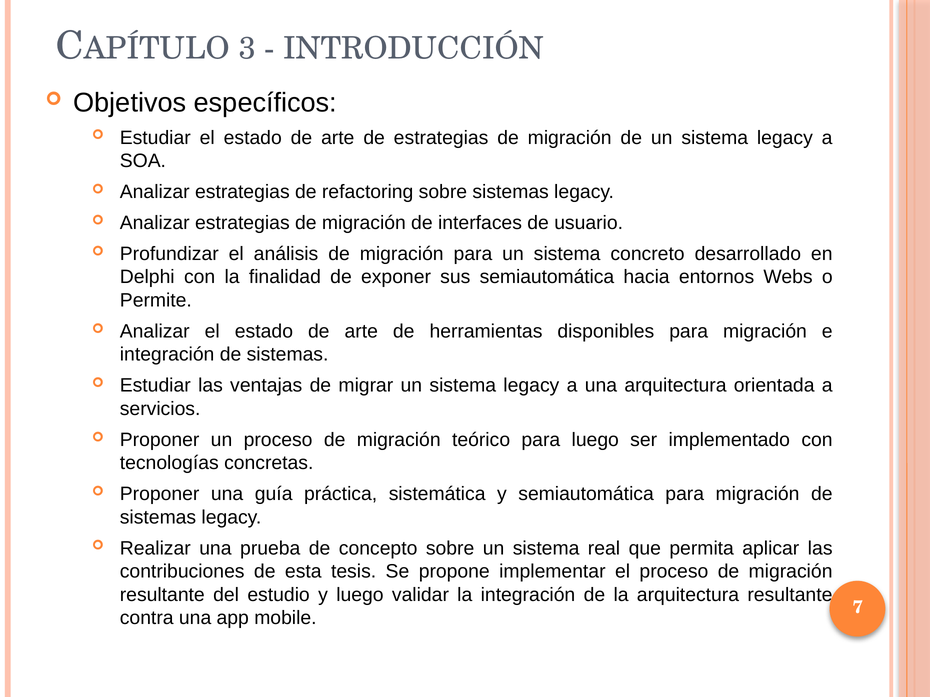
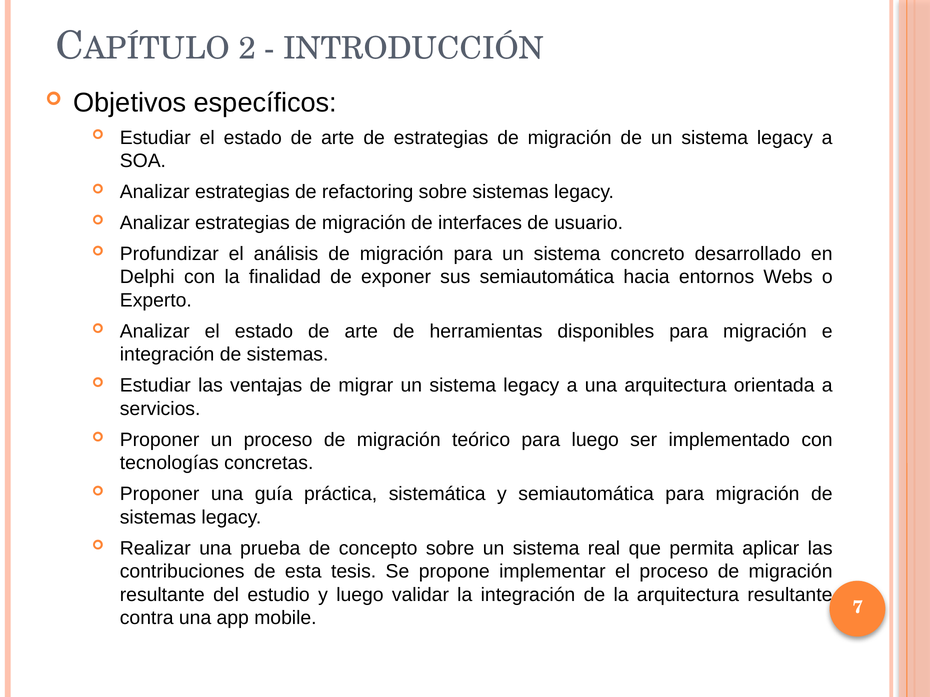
3: 3 -> 2 (247, 48)
Permite: Permite -> Experto (156, 301)
